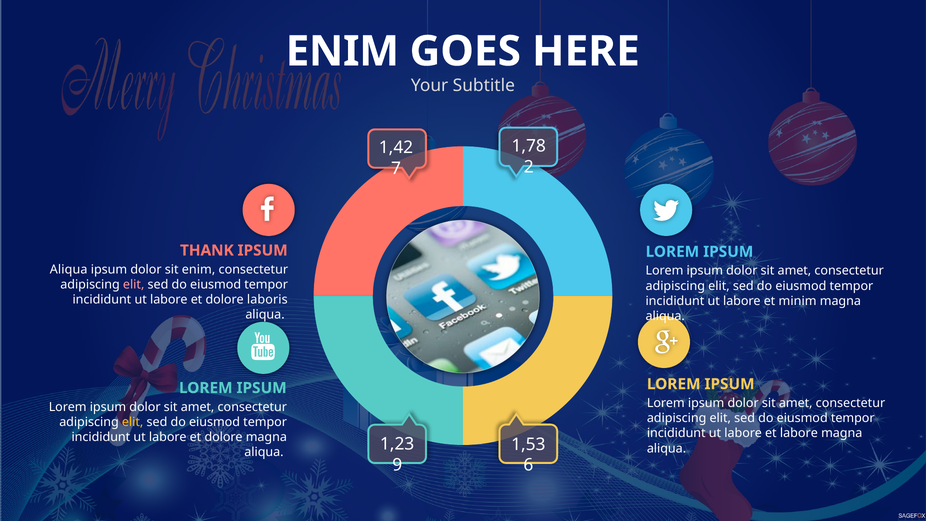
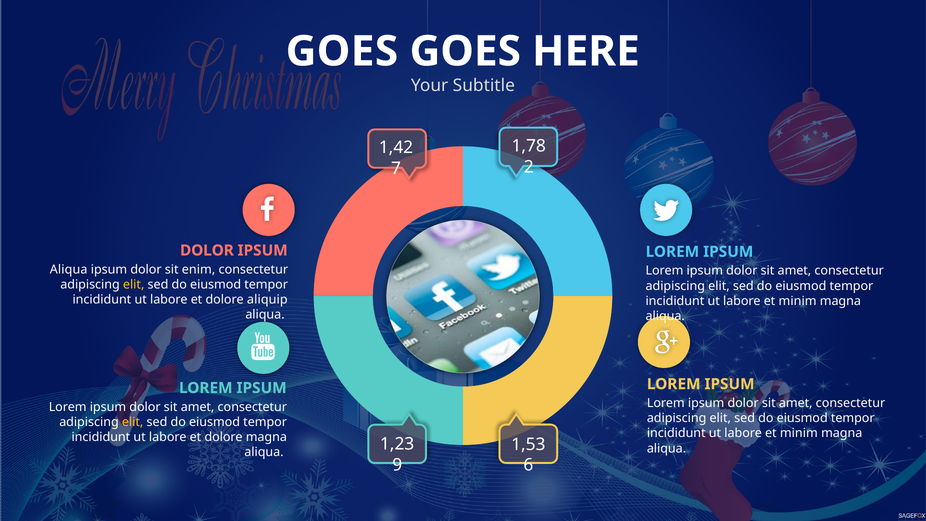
ENIM: ENIM -> GOES (342, 51)
THANK: THANK -> DOLOR (207, 250)
elit colour: pink -> yellow (134, 285)
laboris: laboris -> aliquip (267, 300)
labore: labore -> minim (799, 433)
